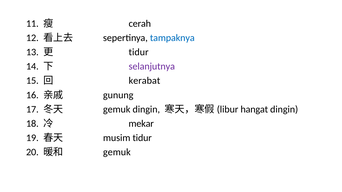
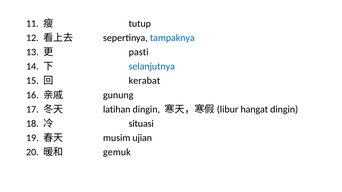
cerah: cerah -> tutup (140, 24)
tidur: tidur -> pasti (139, 52)
selanjutnya colour: purple -> blue (152, 67)
gemuk: gemuk -> latihan (117, 109)
mekar: mekar -> situasi (141, 124)
musim tidur: tidur -> ujian (142, 138)
